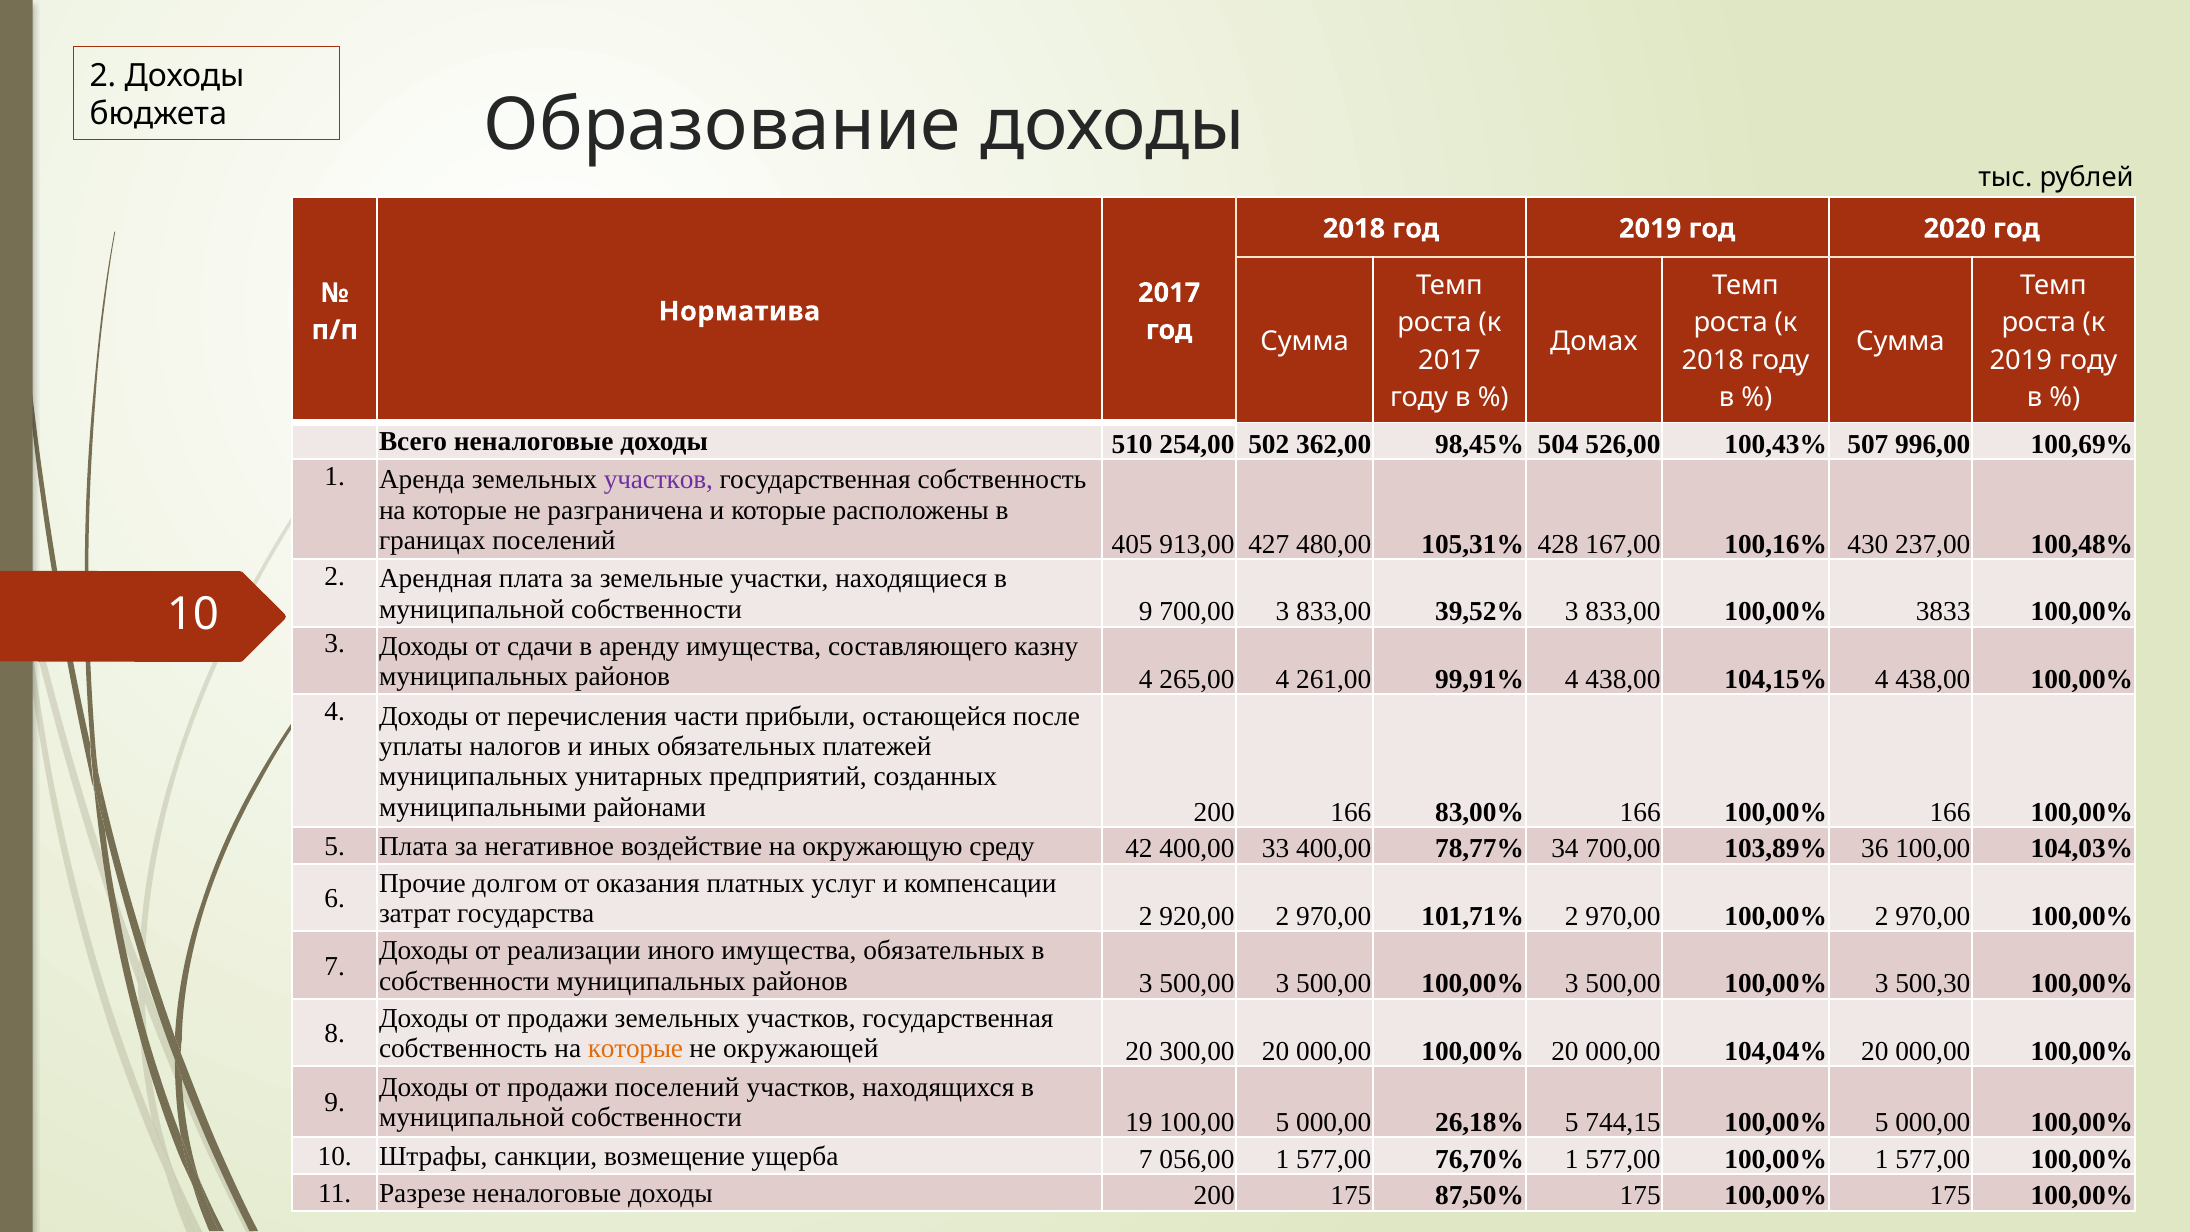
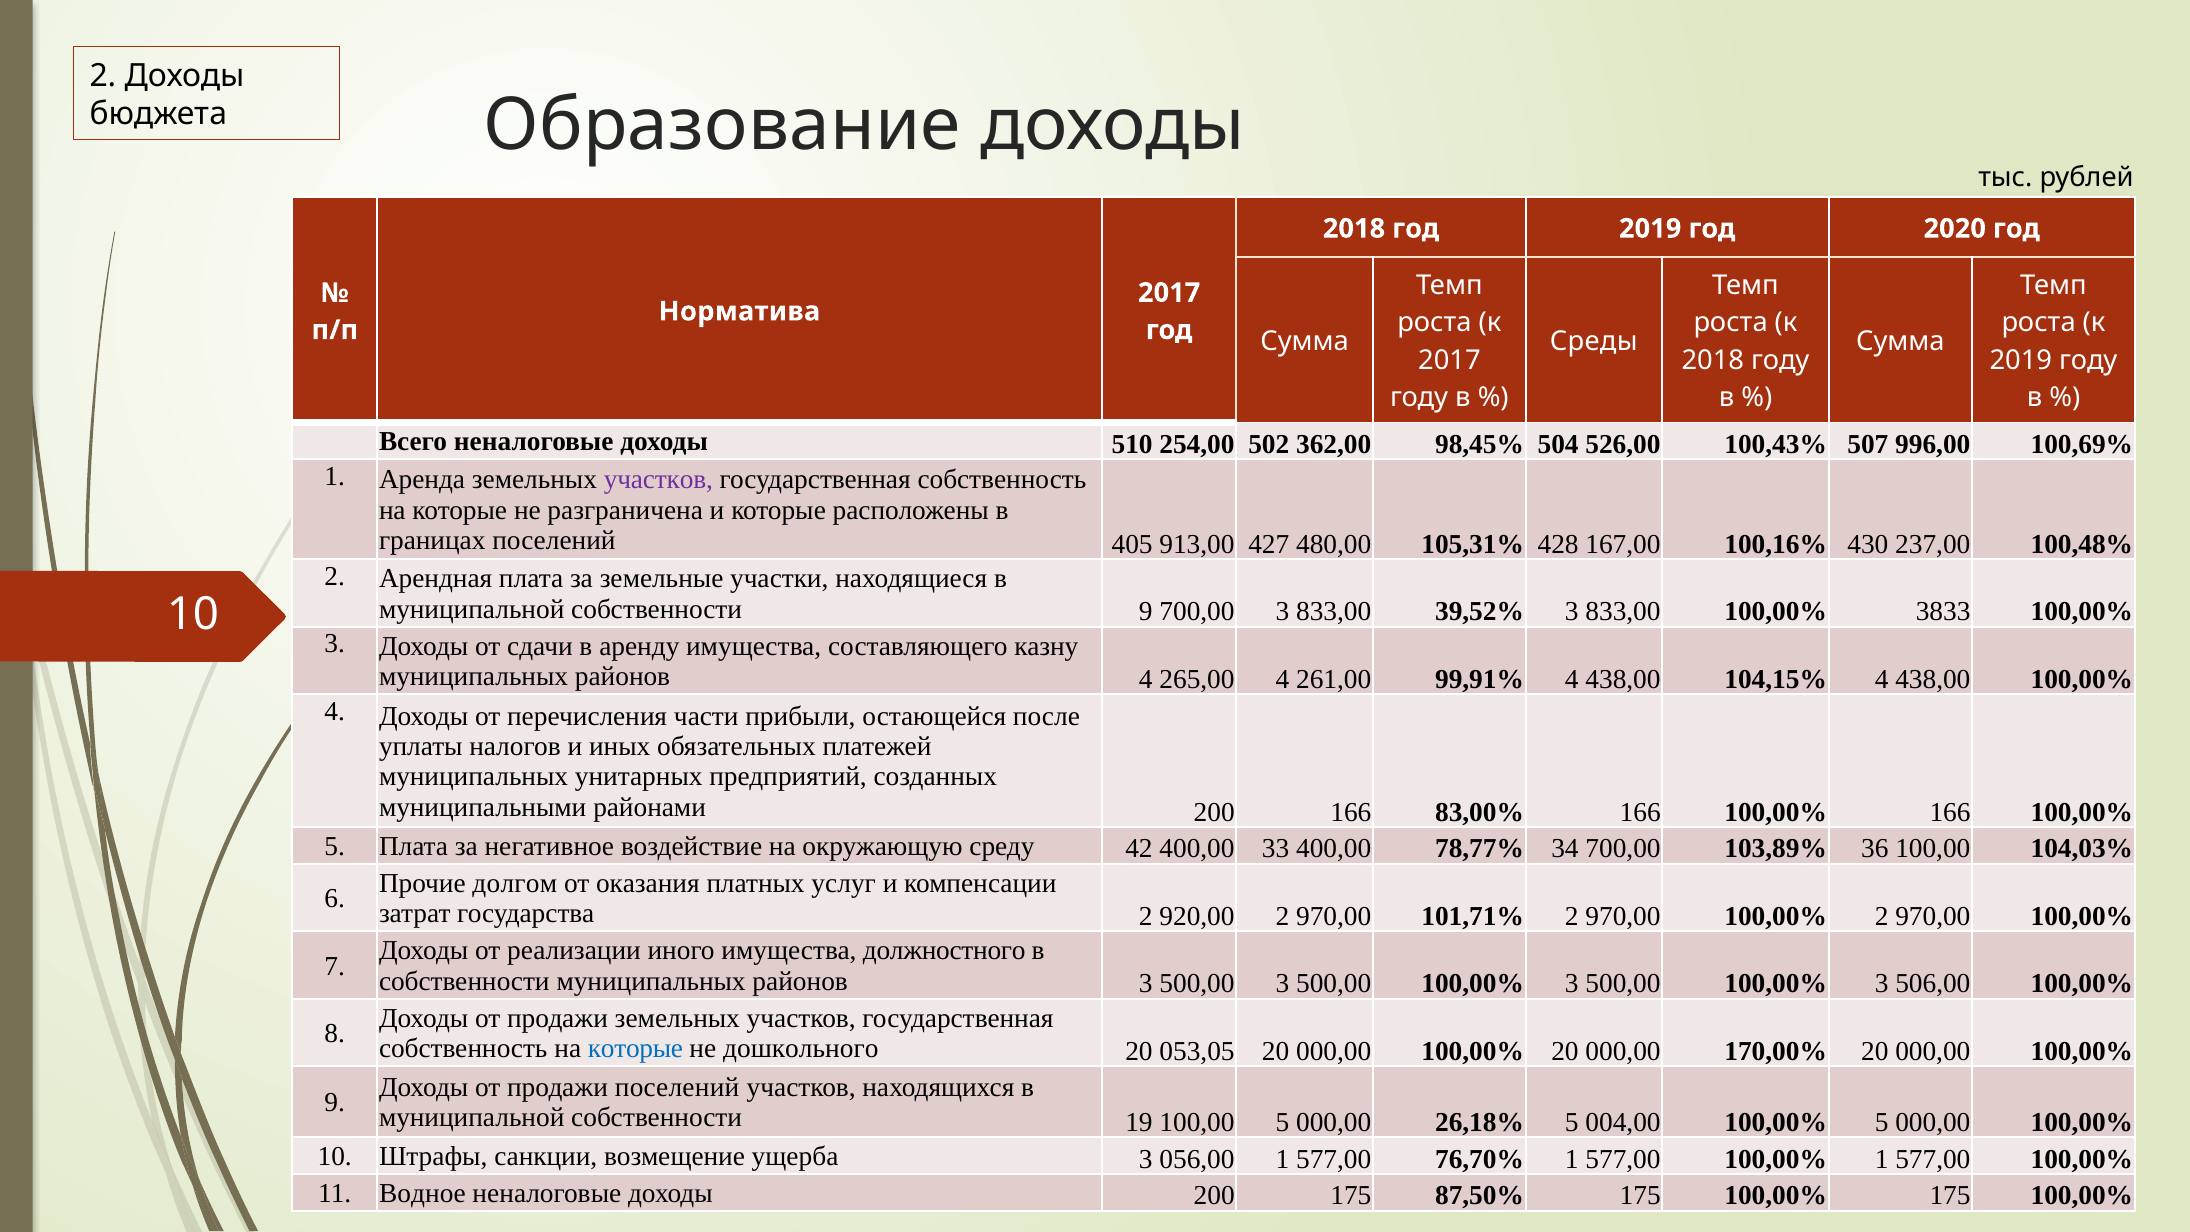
Домах: Домах -> Среды (1594, 341)
имущества обязательных: обязательных -> должностного (944, 951)
500,30: 500,30 -> 506,00 (1933, 984)
которые colour: orange -> blue (636, 1049)
окружающей: окружающей -> дошкольного (801, 1049)
300,00: 300,00 -> 053,05 (1197, 1051)
104,04%: 104,04% -> 170,00% (1776, 1051)
744,15: 744,15 -> 004,00 (1623, 1122)
ущерба 7: 7 -> 3 (1146, 1159)
Разрезе: Разрезе -> Водное (422, 1193)
